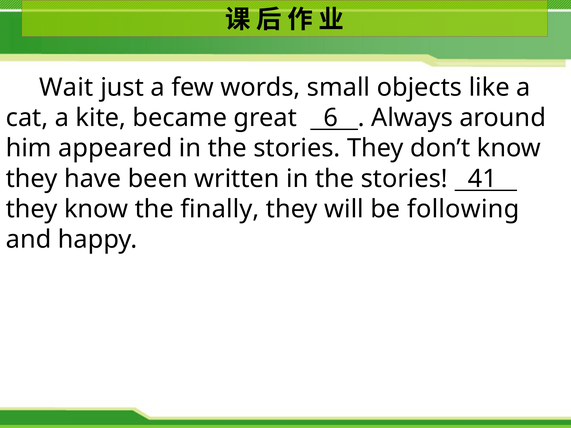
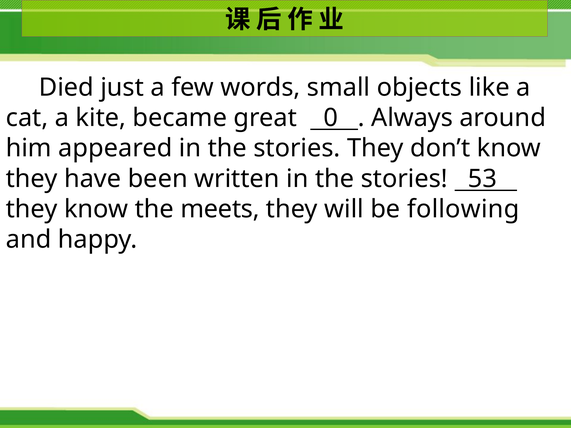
Wait: Wait -> Died (66, 87)
6: 6 -> 0 (331, 118)
41: 41 -> 53 (482, 179)
finally: finally -> meets (220, 209)
